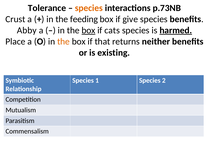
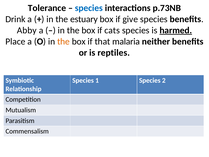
species colour: orange -> blue (89, 8)
Crust: Crust -> Drink (15, 19)
feeding: feeding -> estuary (84, 19)
box underline: present -> none (88, 30)
returns: returns -> malaria (126, 41)
existing: existing -> reptiles (114, 53)
